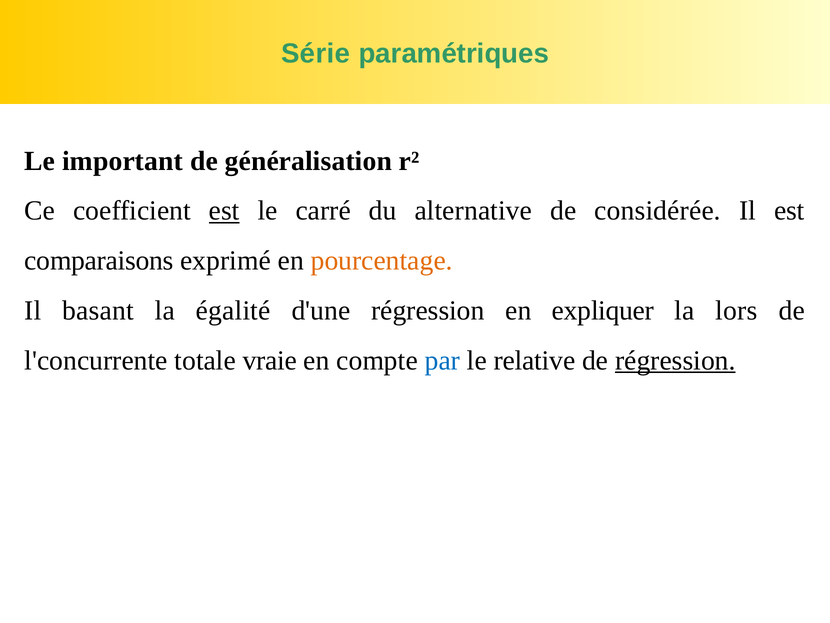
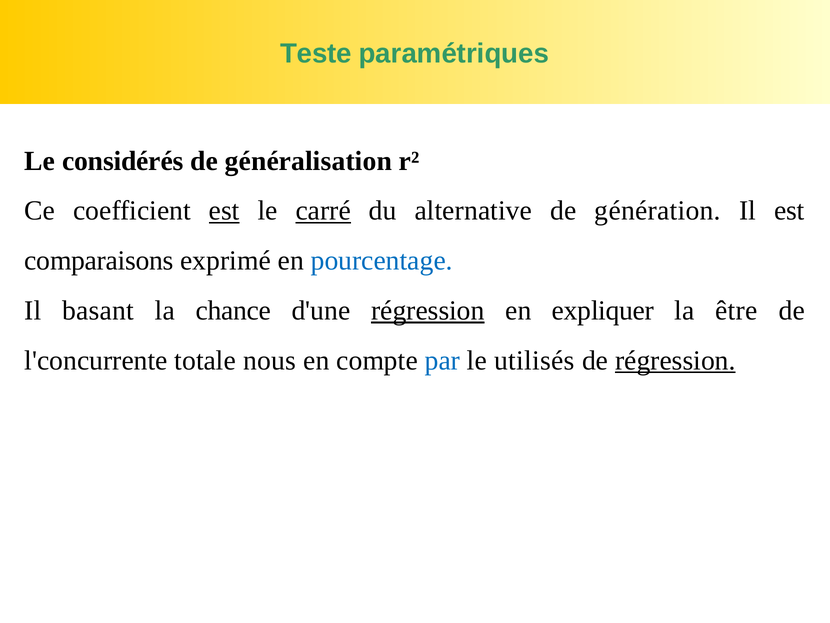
Série: Série -> Teste (316, 54)
important: important -> considérés (123, 161)
carré underline: none -> present (323, 211)
considérée: considérée -> génération (658, 211)
pourcentage colour: orange -> blue (382, 260)
égalité: égalité -> chance (233, 310)
régression underline: none -> present (428, 310)
lors: lors -> être (736, 310)
vraie: vraie -> nous (270, 360)
relative: relative -> utilisés (534, 360)
